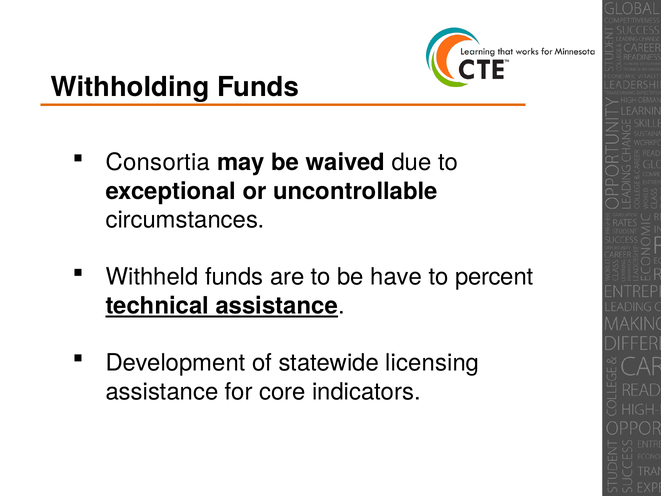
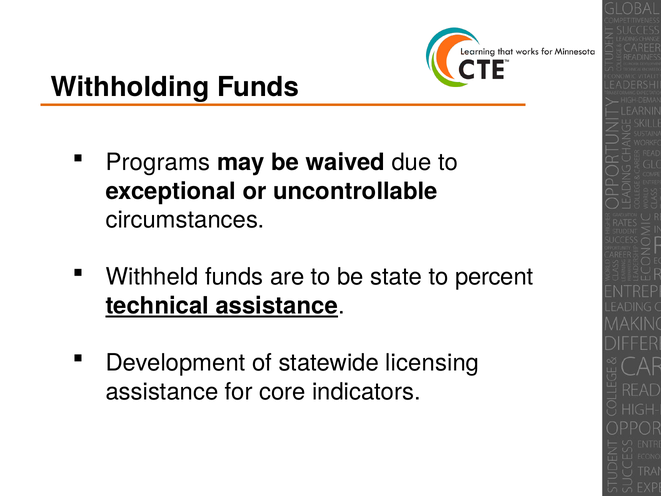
Consortia: Consortia -> Programs (158, 162)
have: have -> state (396, 277)
